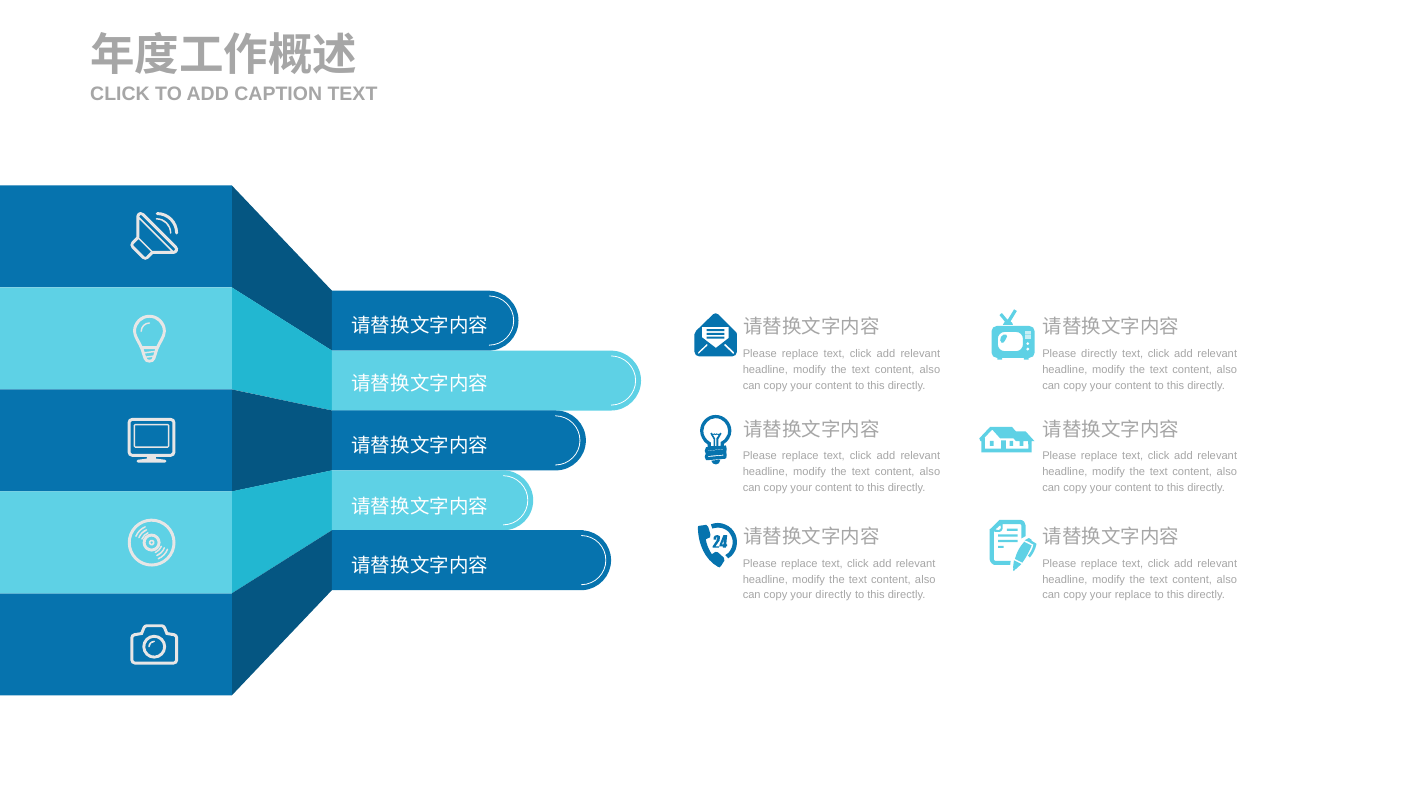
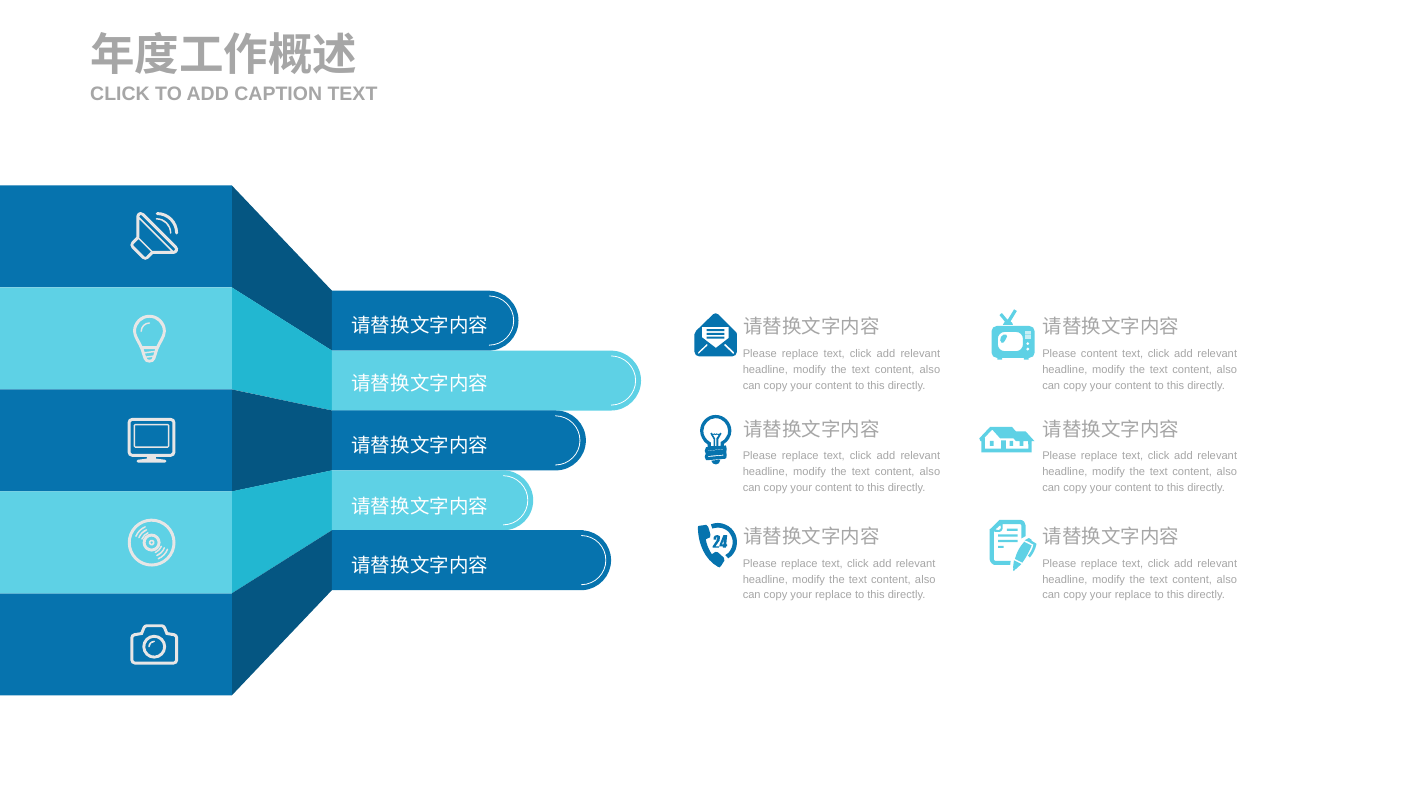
Please directly: directly -> content (1099, 354)
directly: directly -> replace (834, 595)
